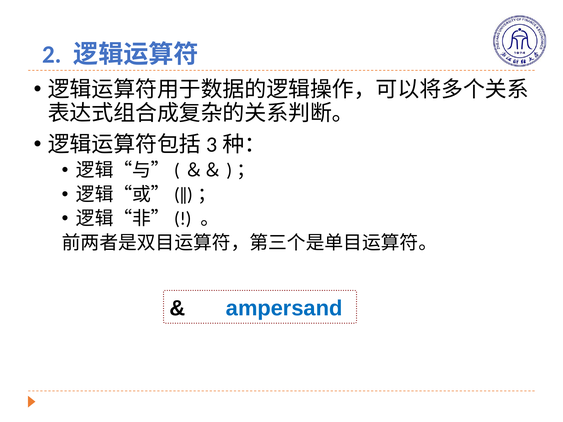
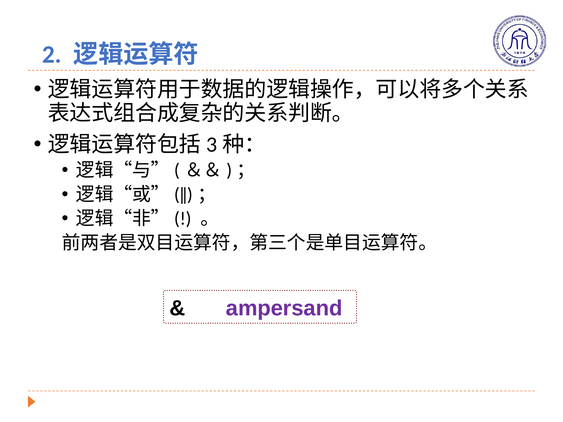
ampersand colour: blue -> purple (284, 308)
